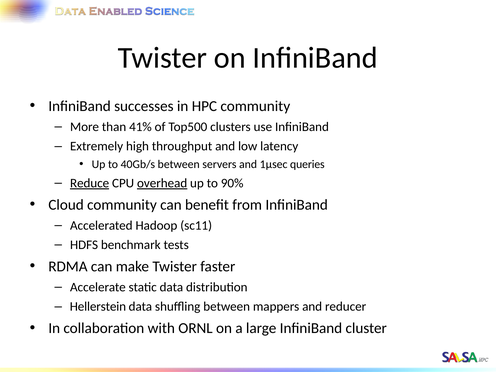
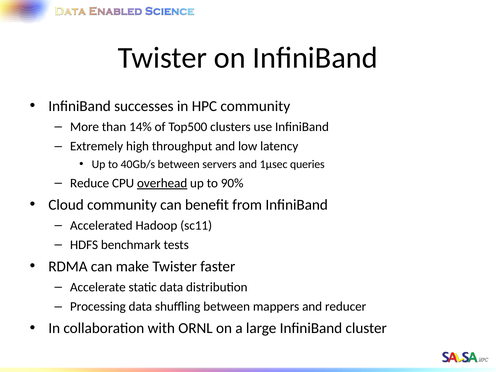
41%: 41% -> 14% (140, 127)
Reduce underline: present -> none (90, 183)
Hellerstein: Hellerstein -> Processing (98, 307)
